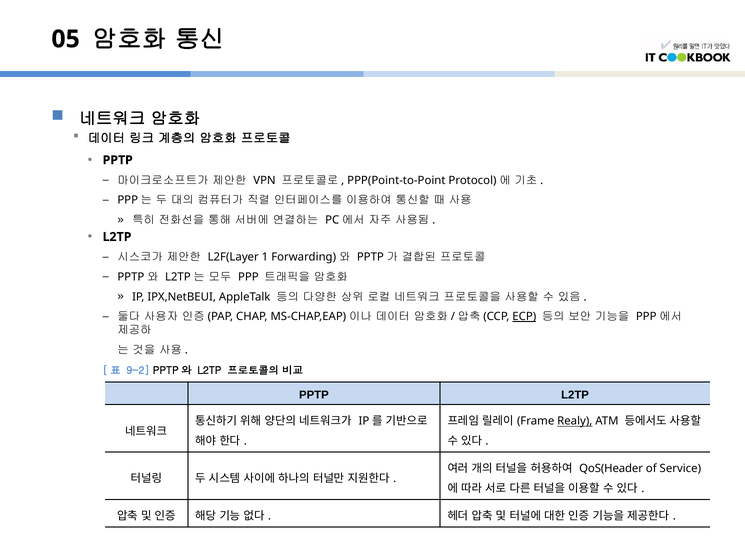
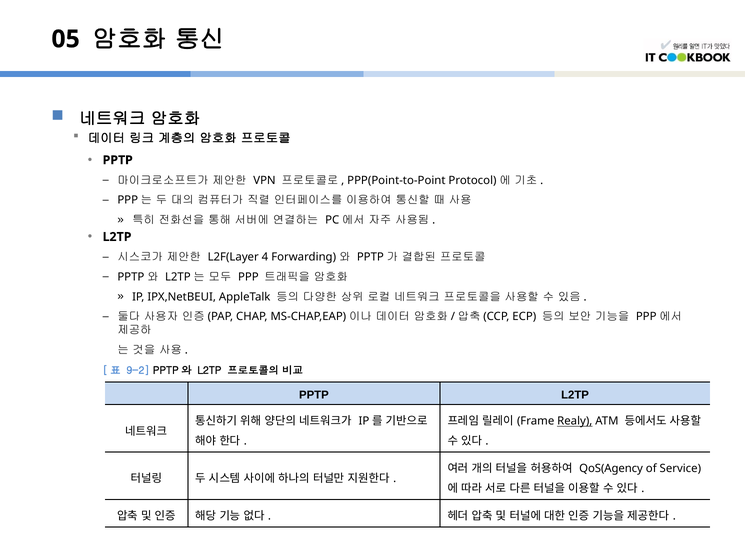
1: 1 -> 4 (265, 257)
ECP underline: present -> none (524, 316)
QoS(Header: QoS(Header -> QoS(Agency (611, 468)
